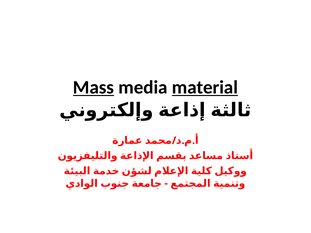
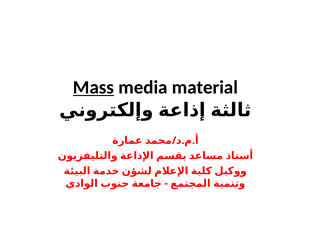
material underline: present -> none (205, 87)
